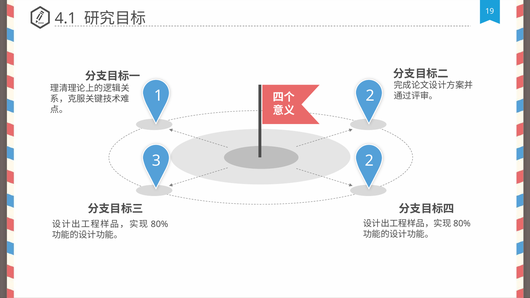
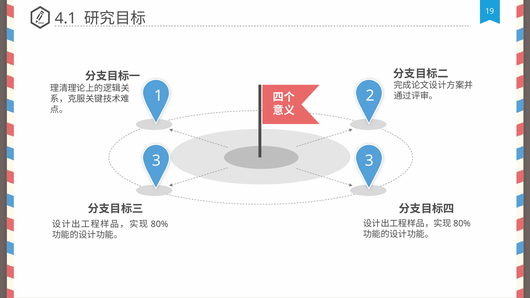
3 2: 2 -> 3 (369, 161)
